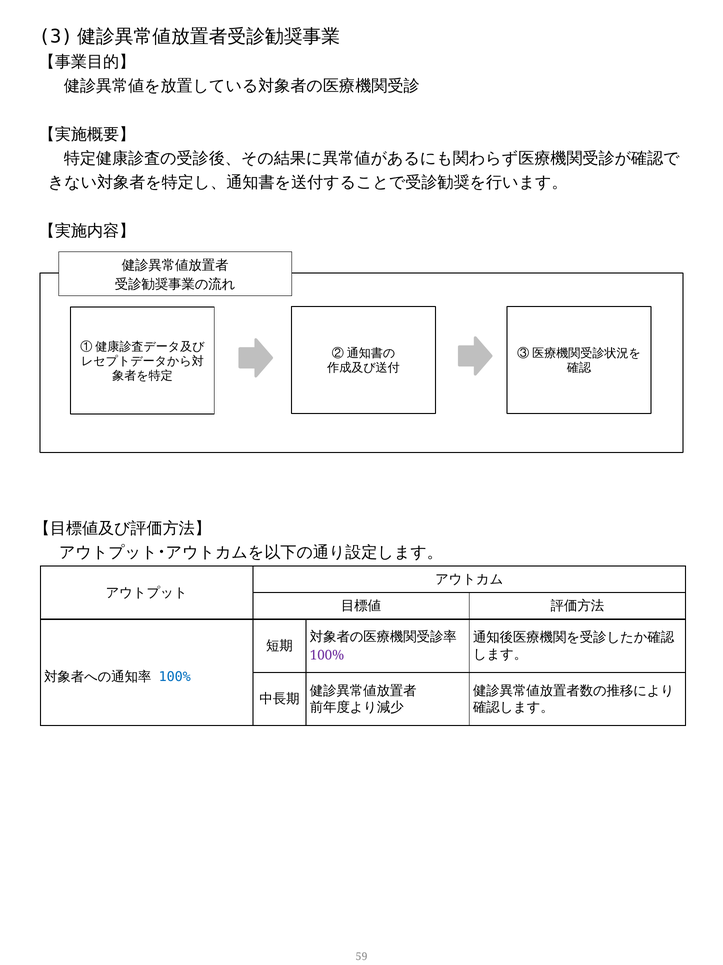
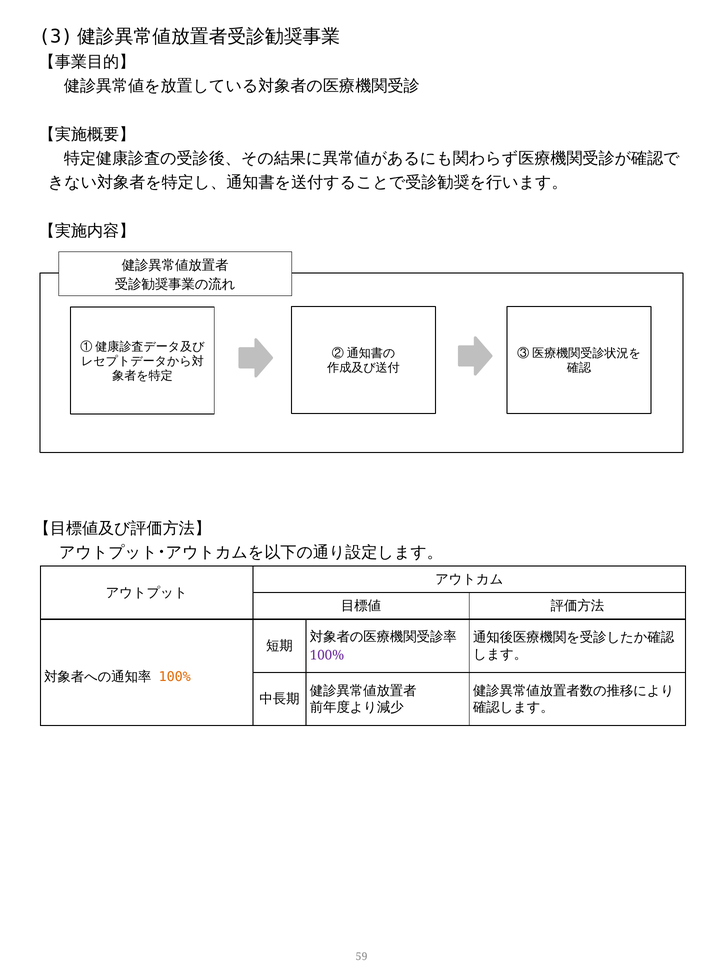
100% colour: blue -> orange (175, 676)
